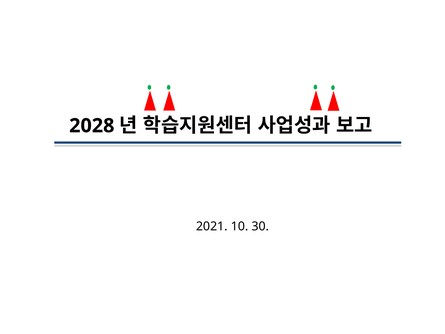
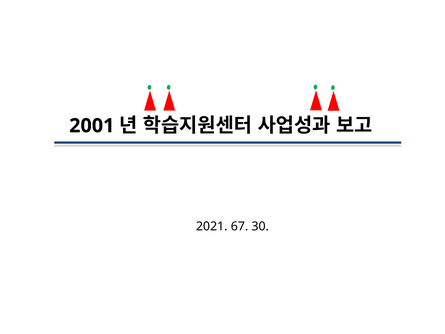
2028: 2028 -> 2001 (92, 126)
10: 10 -> 67 (240, 226)
